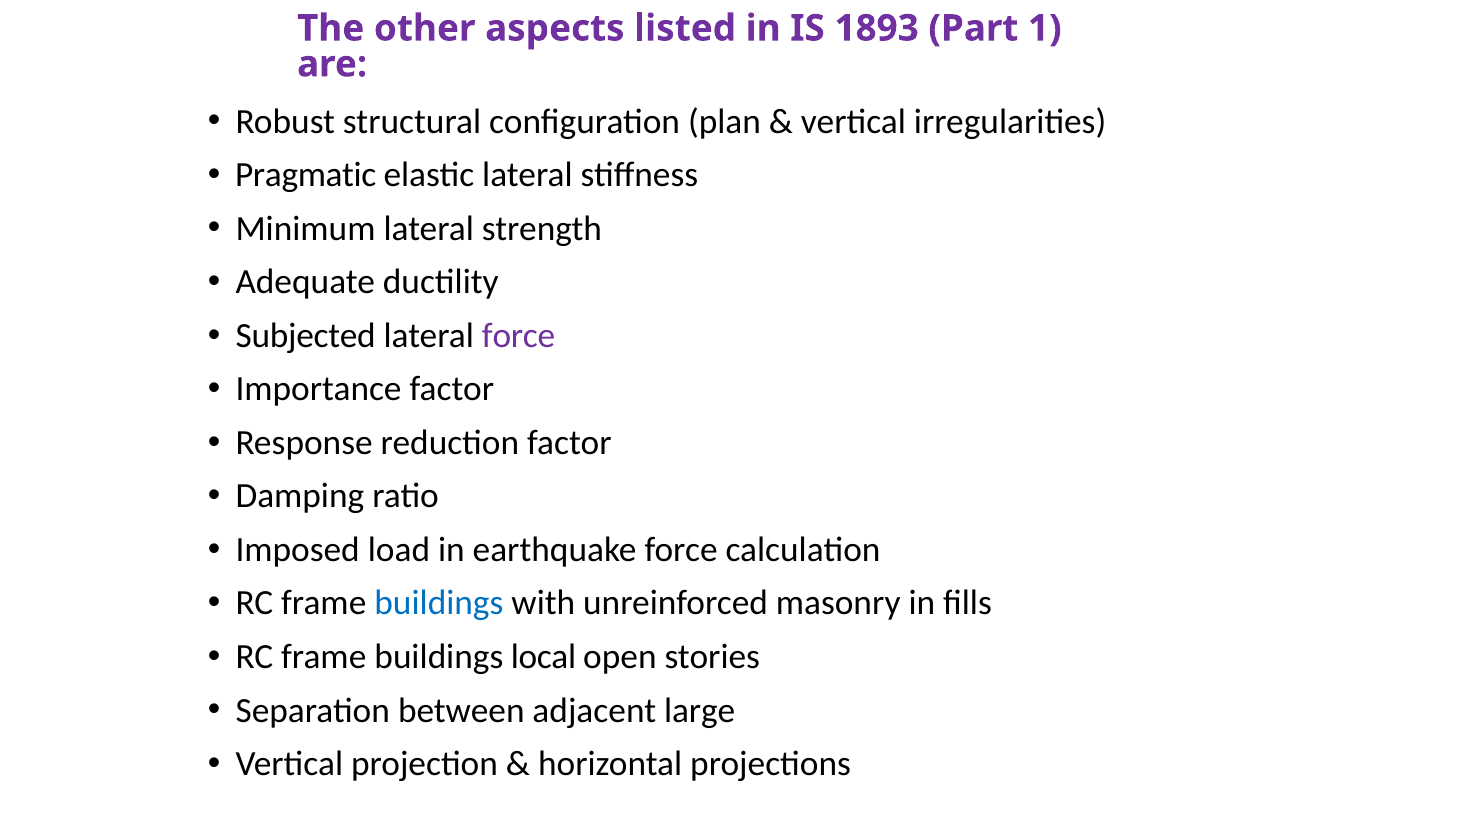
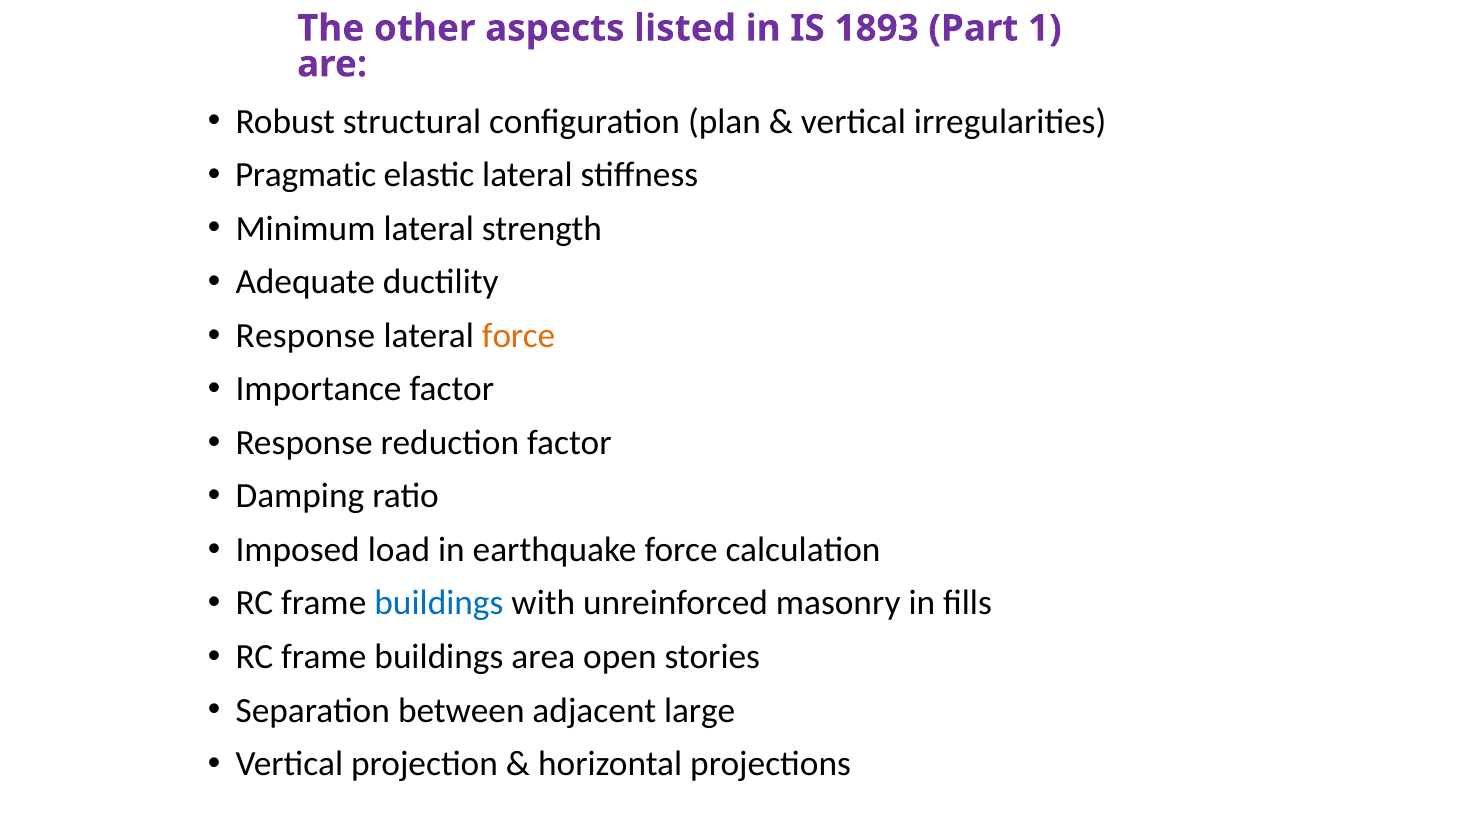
Subjected: Subjected -> Response (305, 336)
force colour: purple -> orange (519, 336)
local: local -> area (543, 657)
